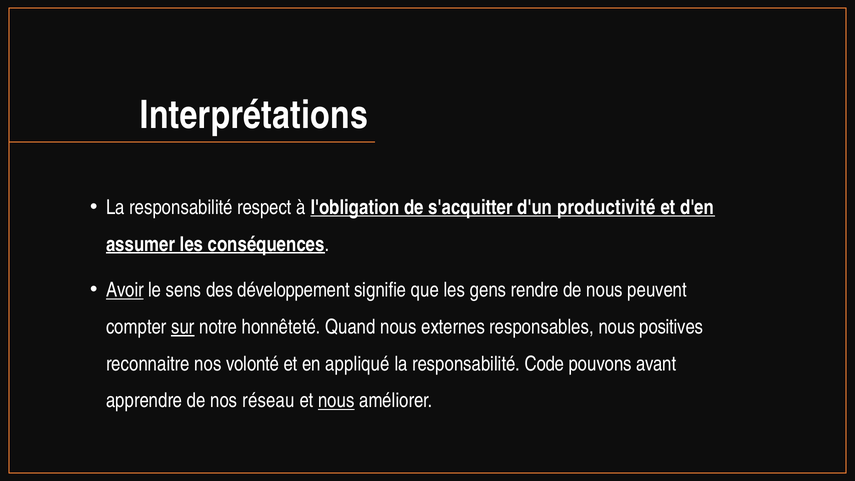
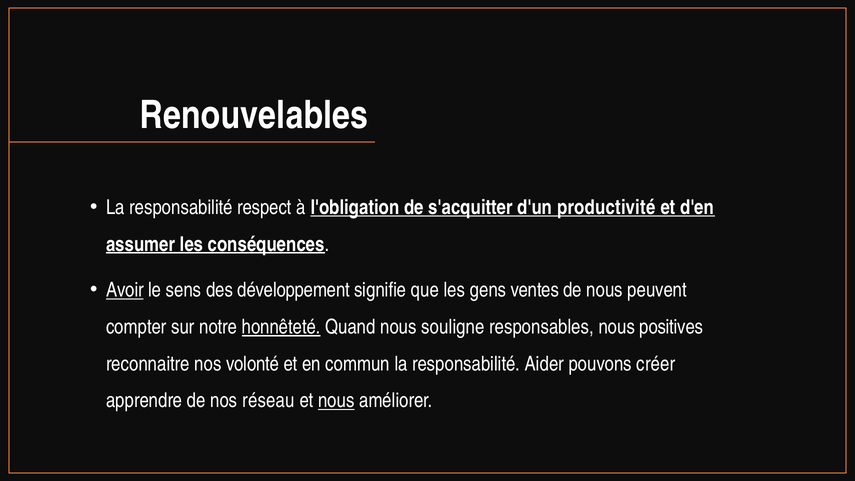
Interprétations: Interprétations -> Renouvelables (254, 115)
rendre: rendre -> ventes (535, 290)
sur underline: present -> none (183, 327)
honnêteté underline: none -> present (281, 327)
externes: externes -> souligne (453, 327)
appliqué: appliqué -> commun (358, 364)
Code: Code -> Aider (544, 364)
avant: avant -> créer (656, 364)
